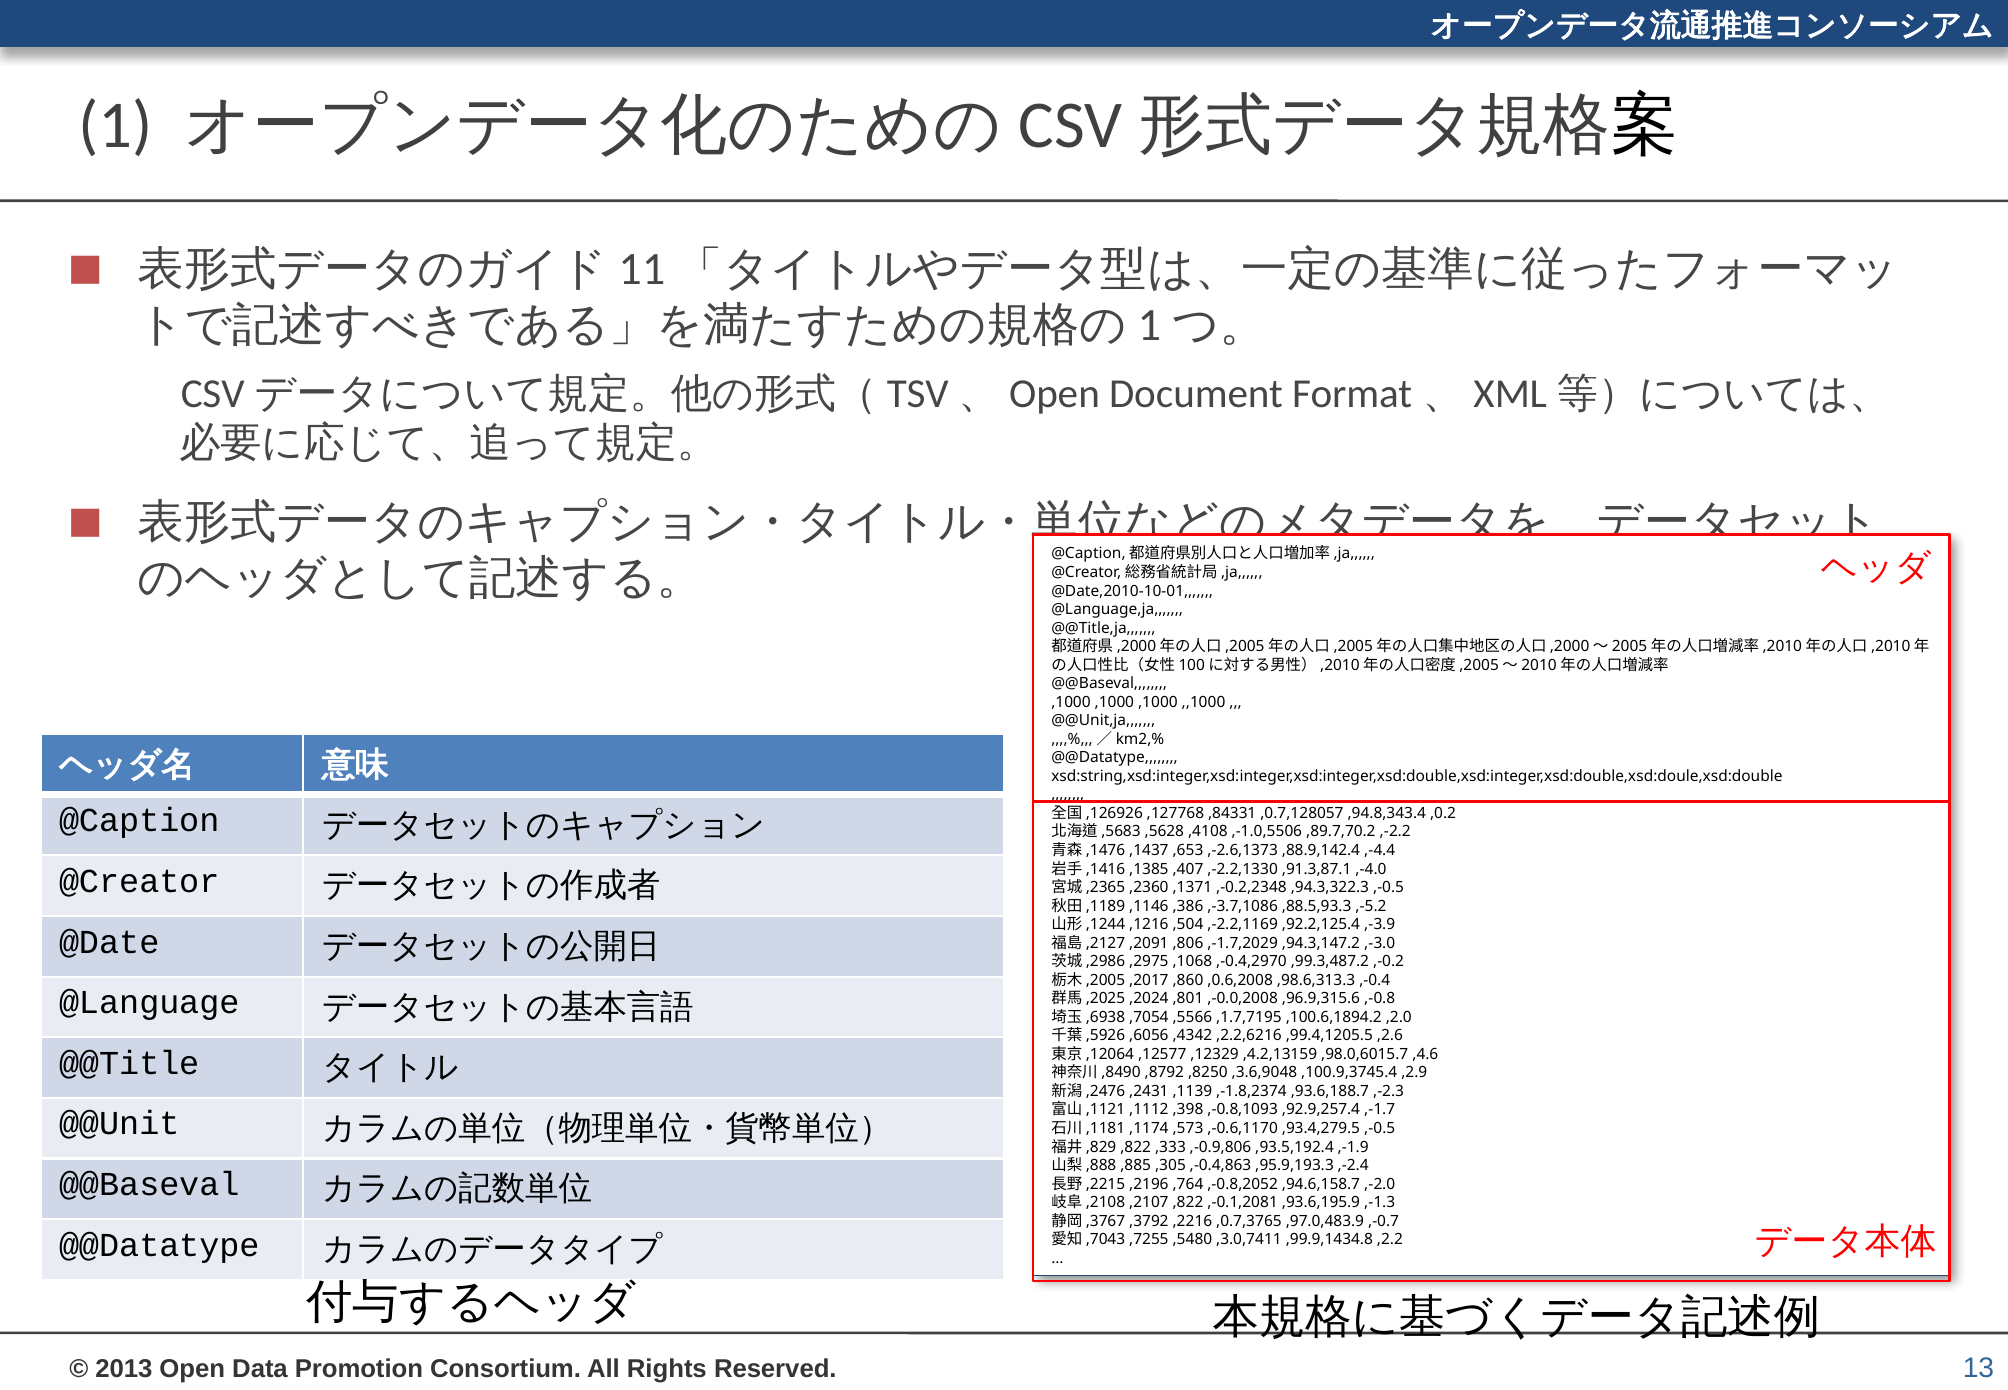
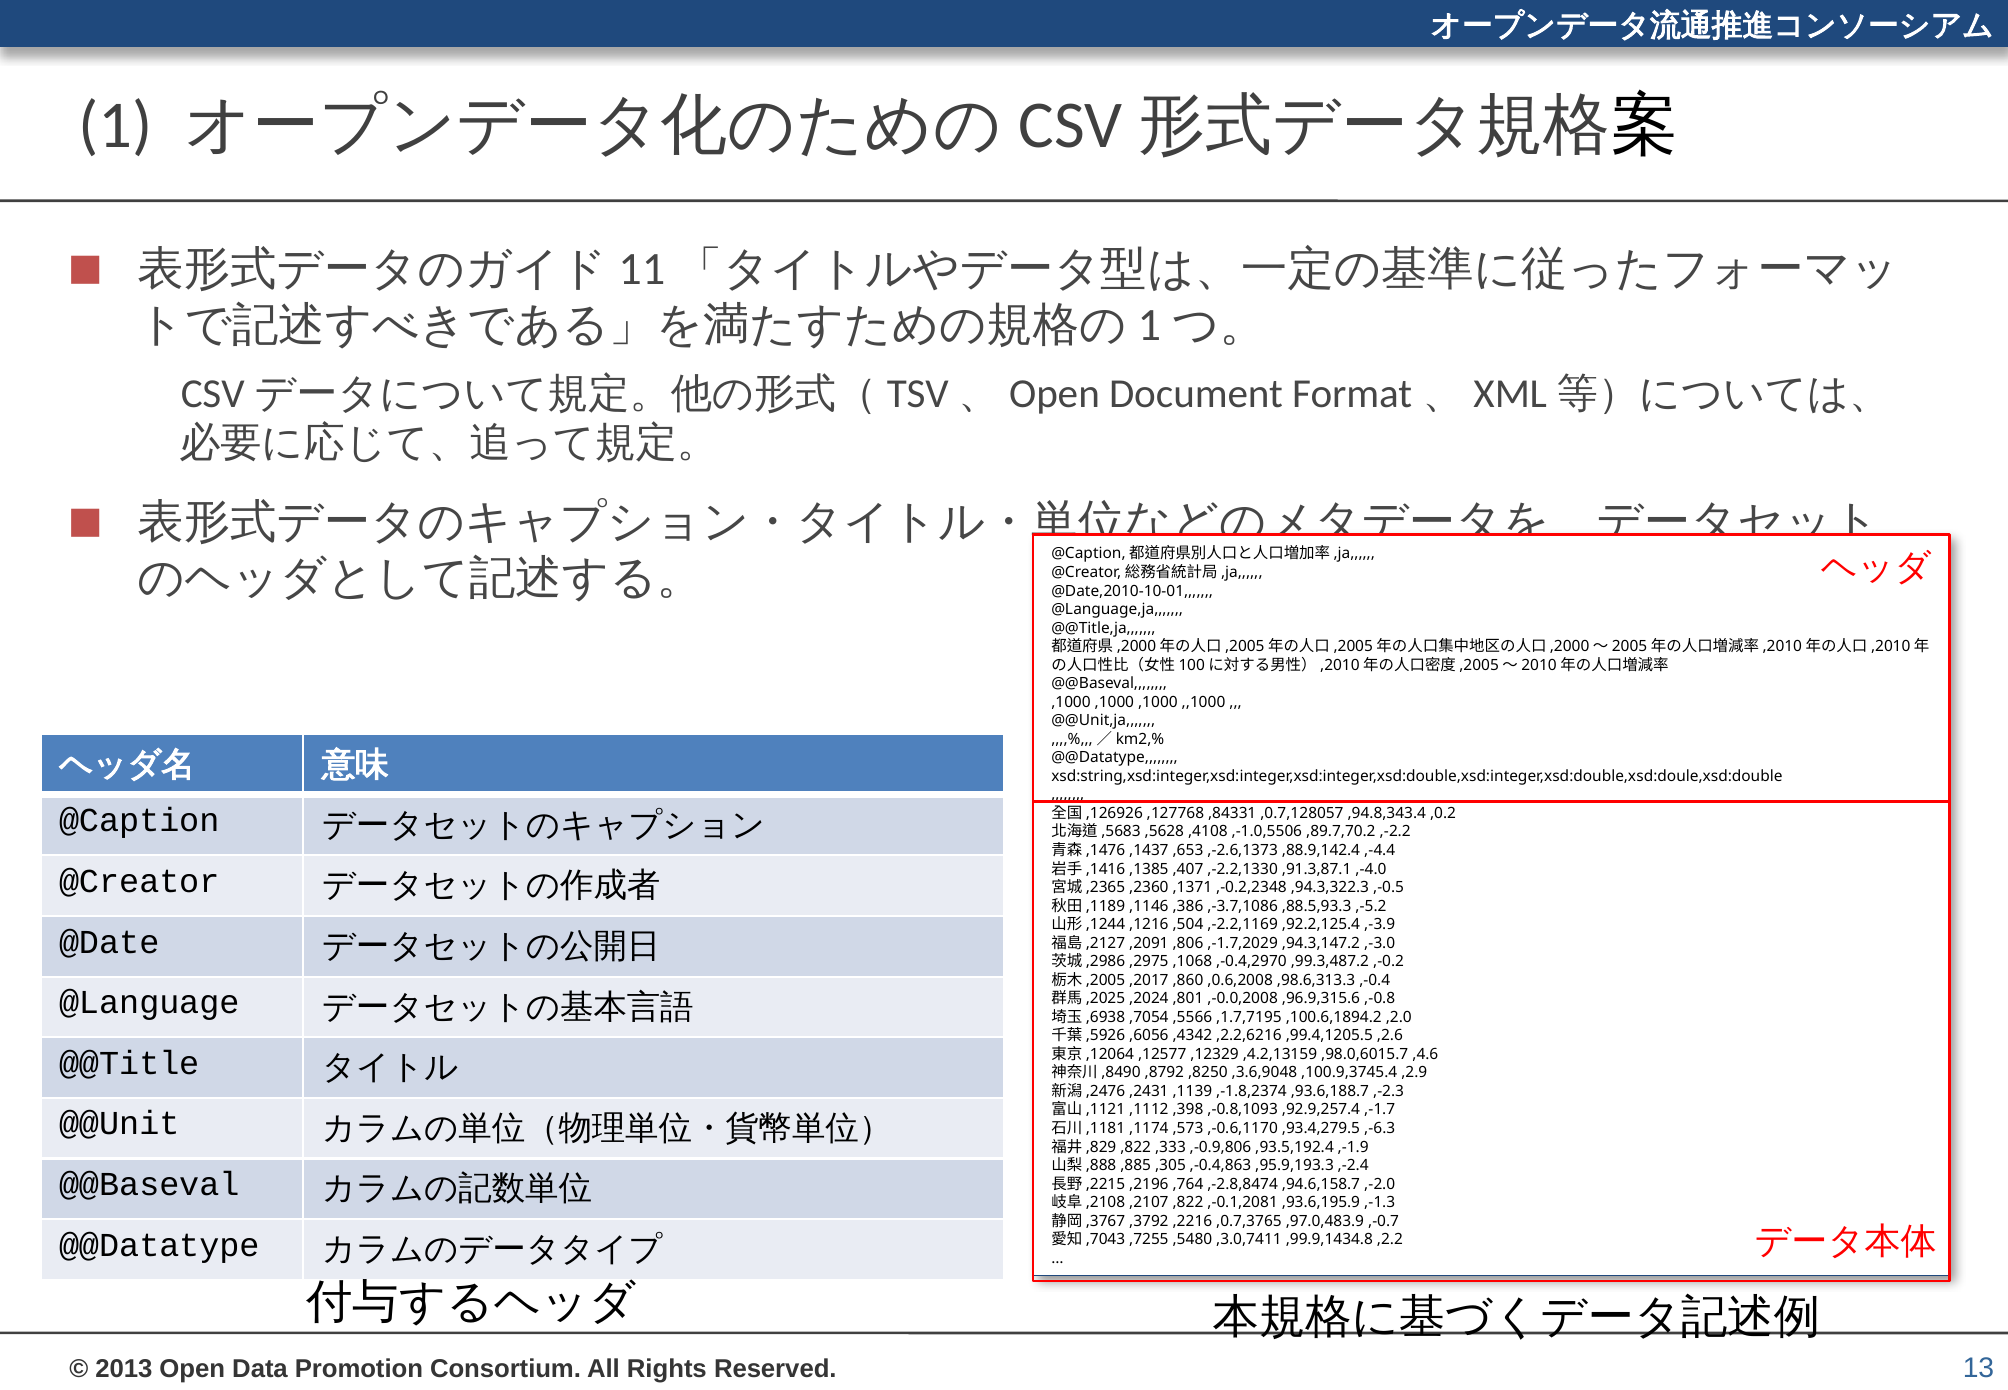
,93.4,279.5 ,-0.5: ,-0.5 -> ,-6.3 (1380, 1129)
,-0.8,2052: ,-0.8,2052 -> ,-2.8,8474 (1243, 1184)
